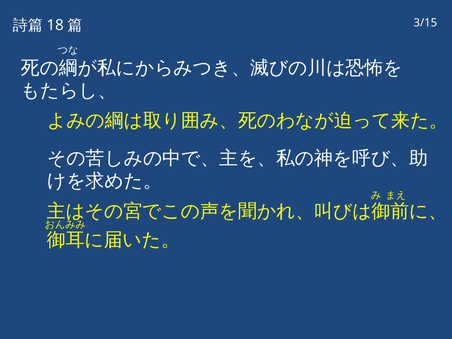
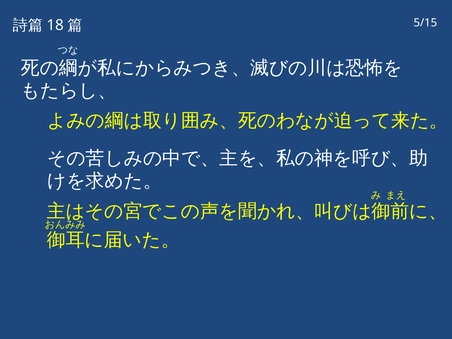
3/15: 3/15 -> 5/15 (425, 23)
